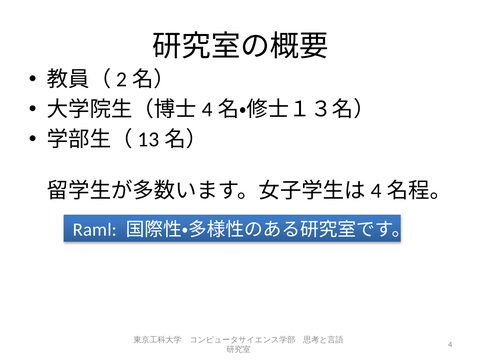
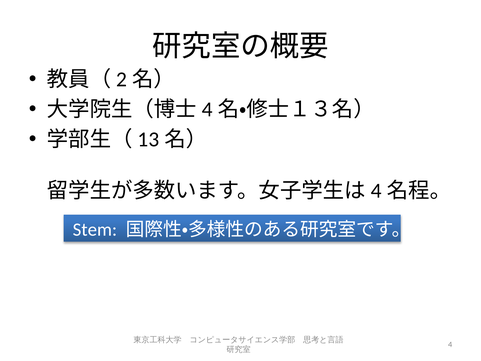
Raml: Raml -> Stem (95, 229)
